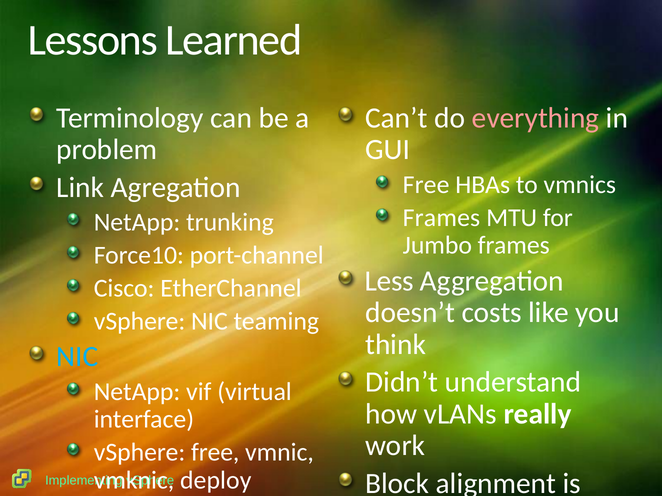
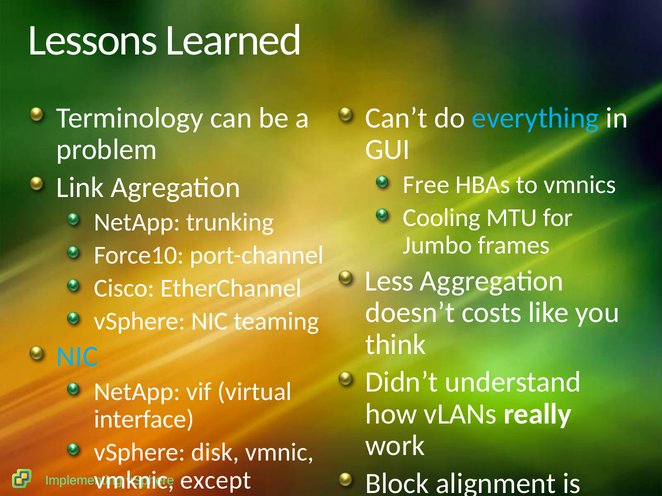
everything colour: pink -> light blue (536, 118)
Frames: Frames -> Cooling (442, 218)
vSphere free: free -> disk (215, 453)
deploy: deploy -> except (216, 481)
